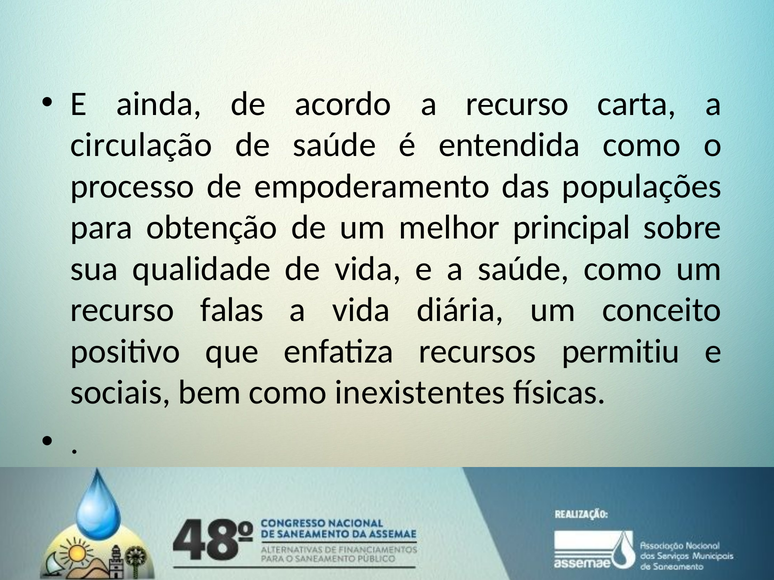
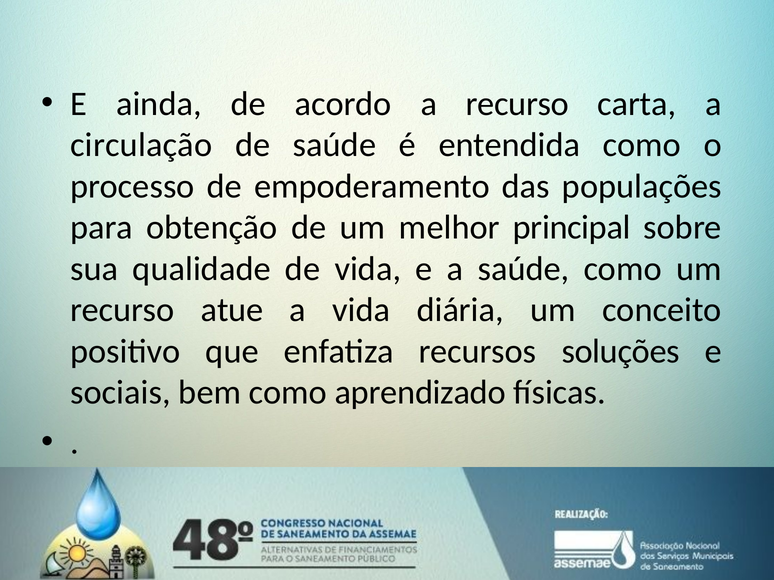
falas: falas -> atue (232, 310)
permitiu: permitiu -> soluções (621, 352)
inexistentes: inexistentes -> aprendizado (420, 393)
